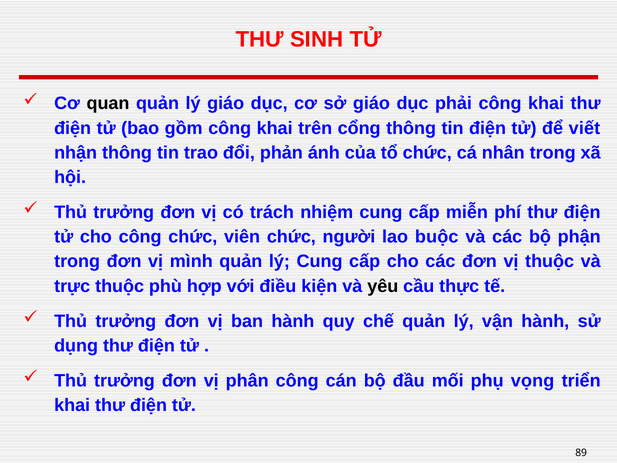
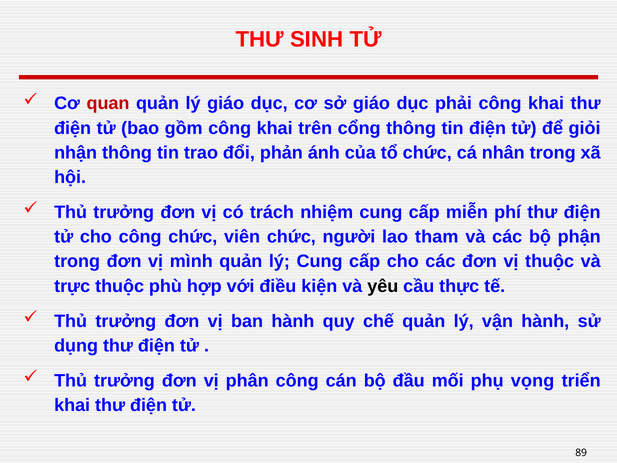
quan colour: black -> red (108, 103)
viết: viết -> giỏi (585, 128)
buộc: buộc -> tham (437, 237)
